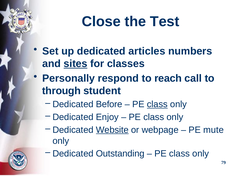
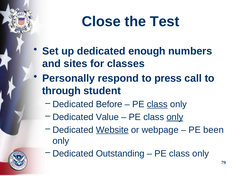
articles: articles -> enough (147, 51)
sites underline: present -> none (76, 64)
reach: reach -> press (168, 78)
Enjoy: Enjoy -> Value (107, 117)
only underline: none -> present (175, 117)
mute: mute -> been (214, 130)
